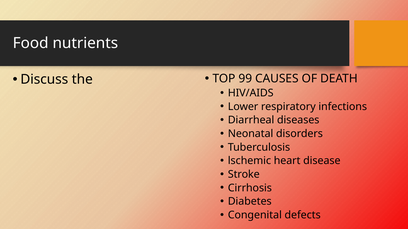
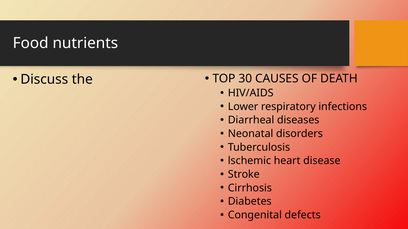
99: 99 -> 30 (245, 79)
